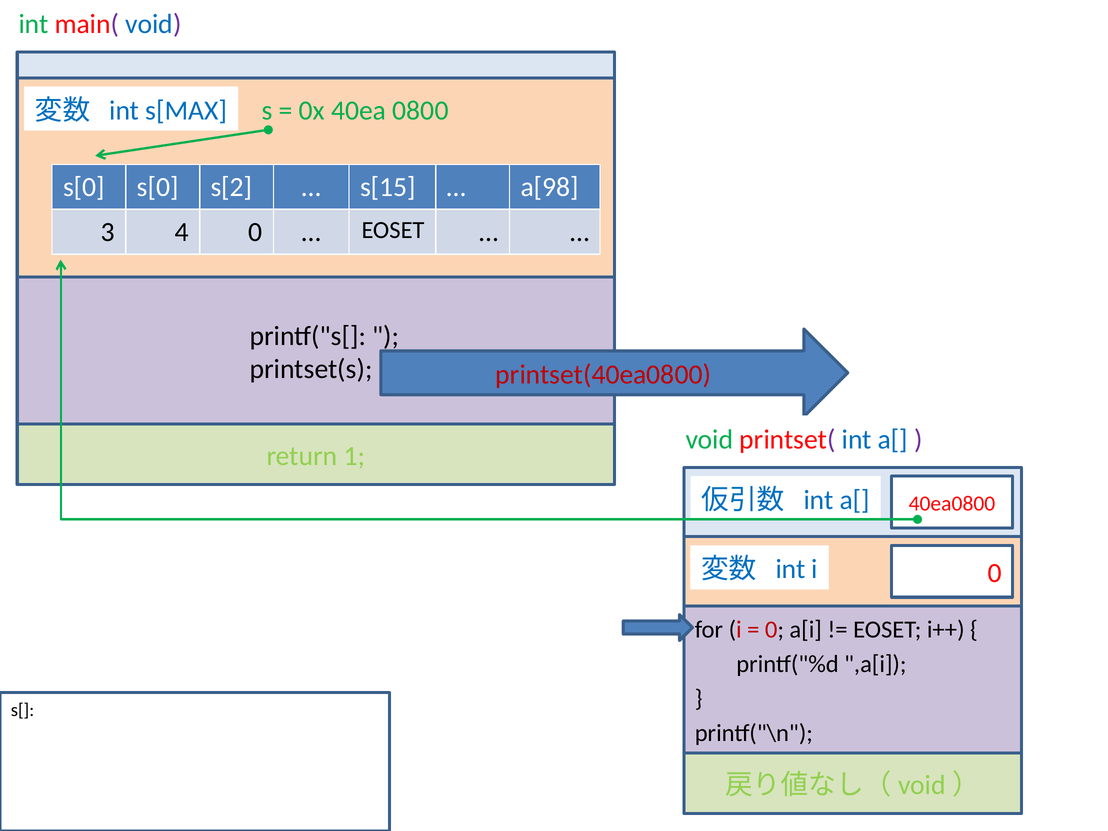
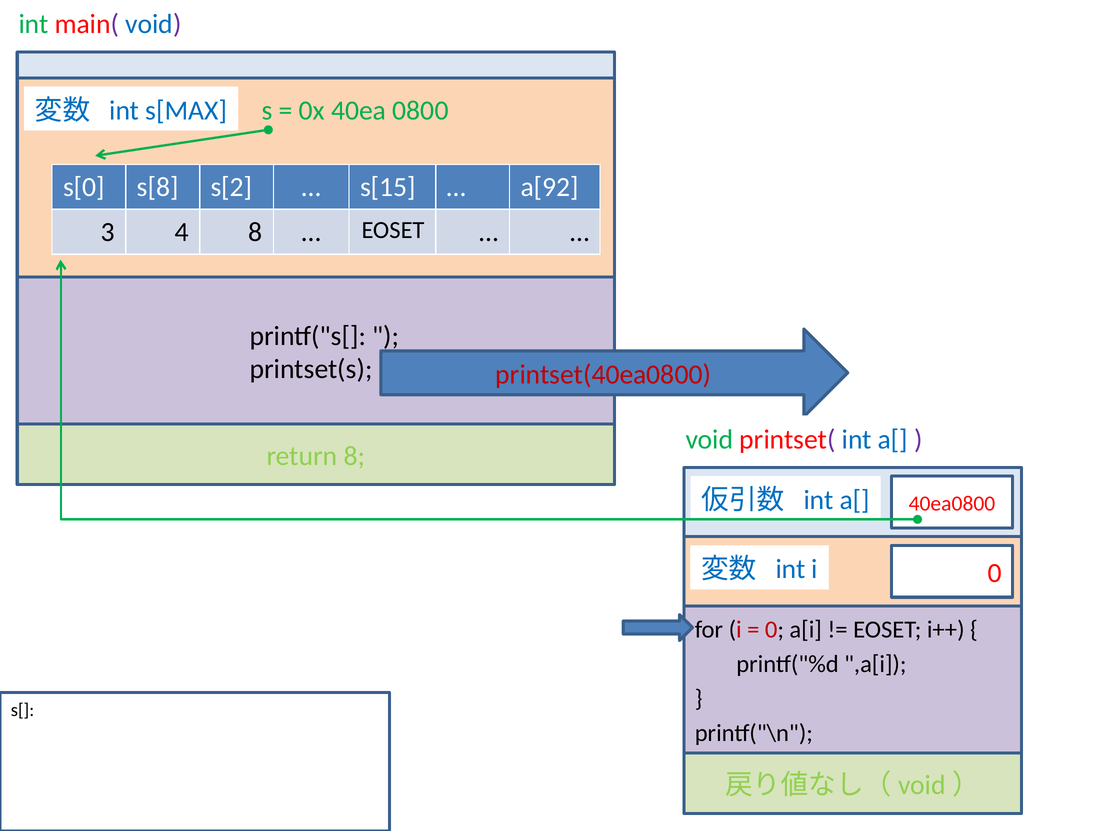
s[0 s[0: s[0 -> s[8 (158, 187)
a[98: a[98 -> a[92 (550, 187)
4 0: 0 -> 8 (255, 232)
return 1: 1 -> 8 (354, 456)
